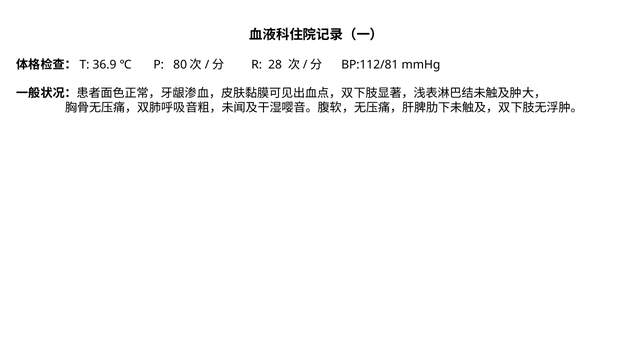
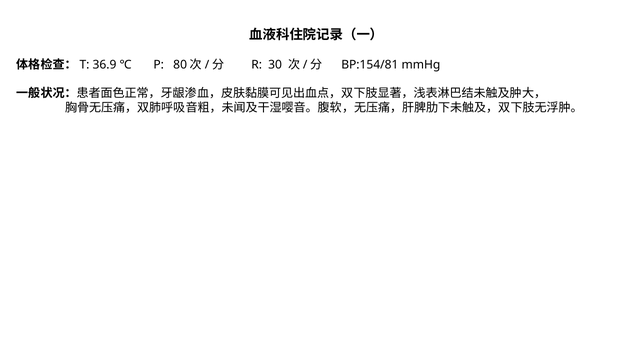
28: 28 -> 30 (275, 65)
BP:112/81: BP:112/81 -> BP:154/81 (370, 65)
